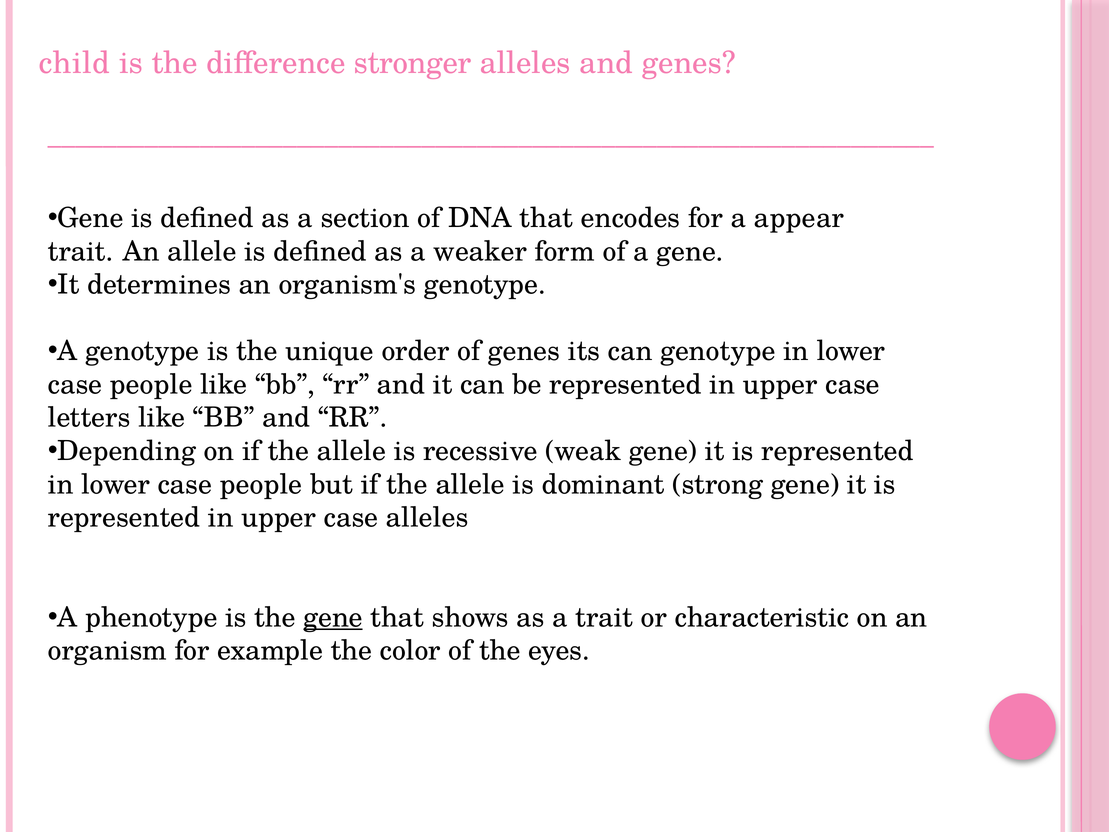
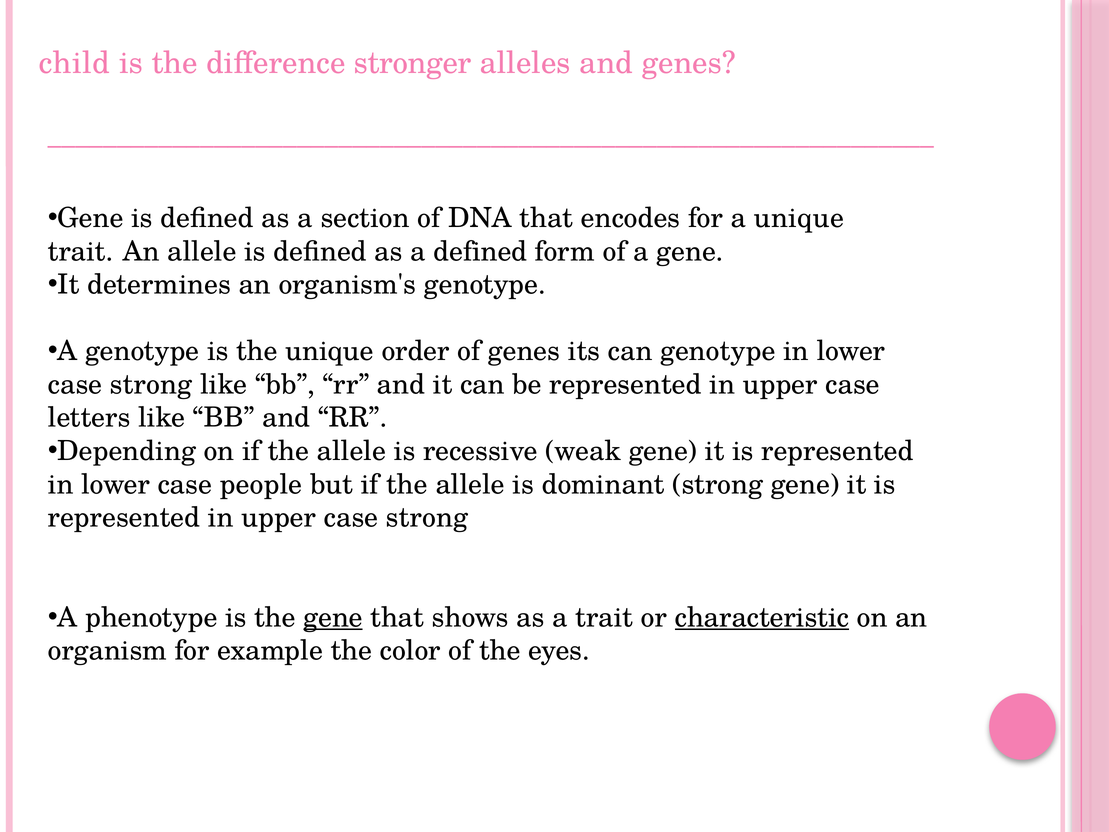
a appear: appear -> unique (799, 218)
a weaker: weaker -> defined (480, 251)
people: people -> strong (151, 384)
upper case alleles: alleles -> strong (427, 517)
characteristic underline: none -> present (762, 617)
